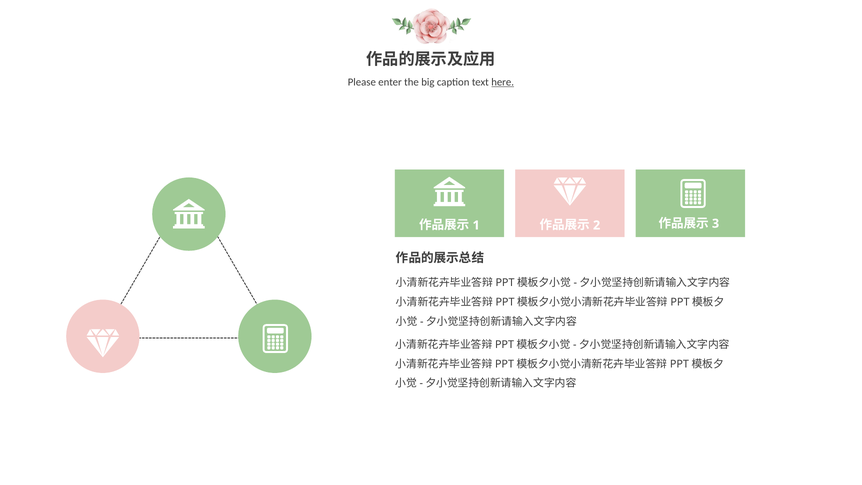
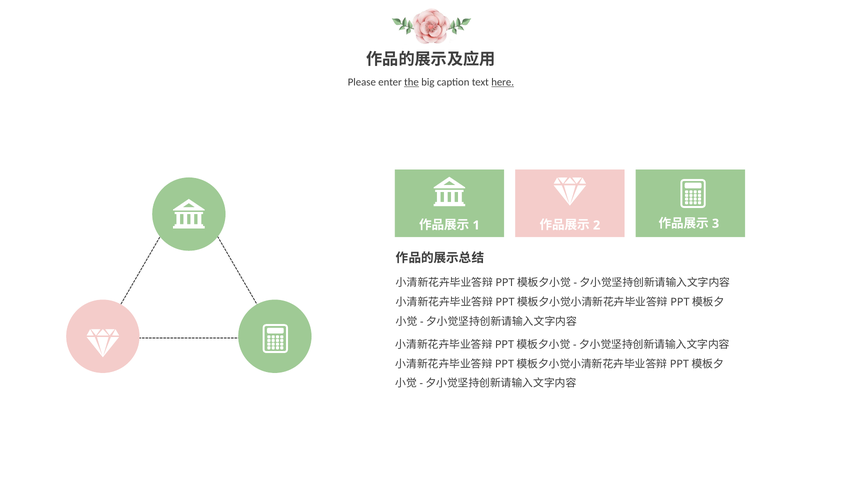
the underline: none -> present (412, 82)
